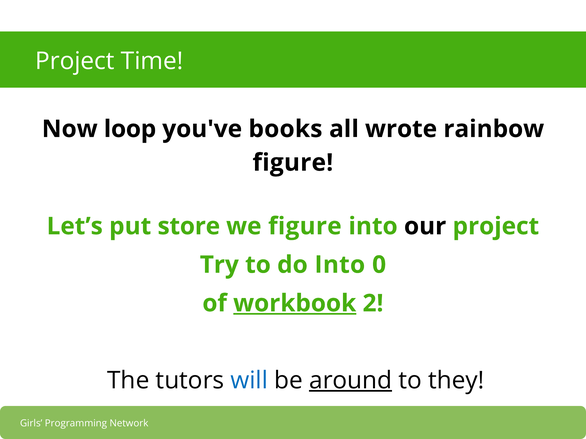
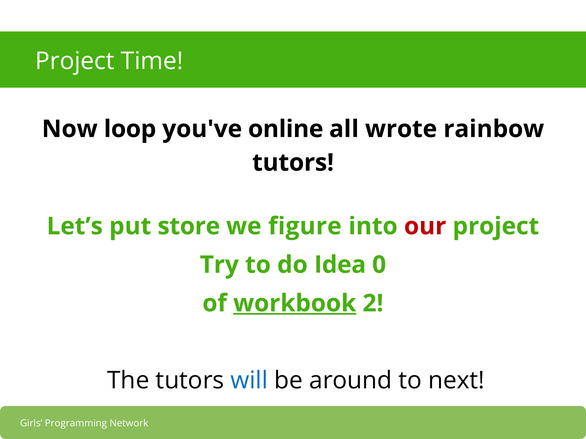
books: books -> online (286, 129)
figure: figure -> tutors (293, 163)
our colour: black -> red (425, 227)
do Into: Into -> Idea (340, 265)
around underline: present -> none (351, 381)
they: they -> next (456, 381)
